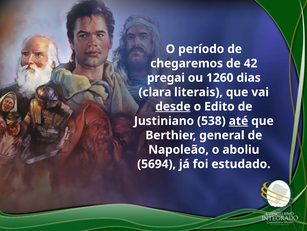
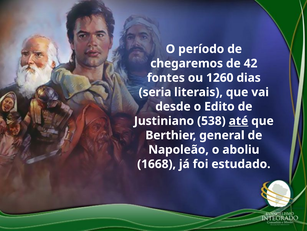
pregai: pregai -> fontes (166, 78)
clara: clara -> seria (155, 92)
desde underline: present -> none (173, 106)
5694: 5694 -> 1668 (157, 164)
